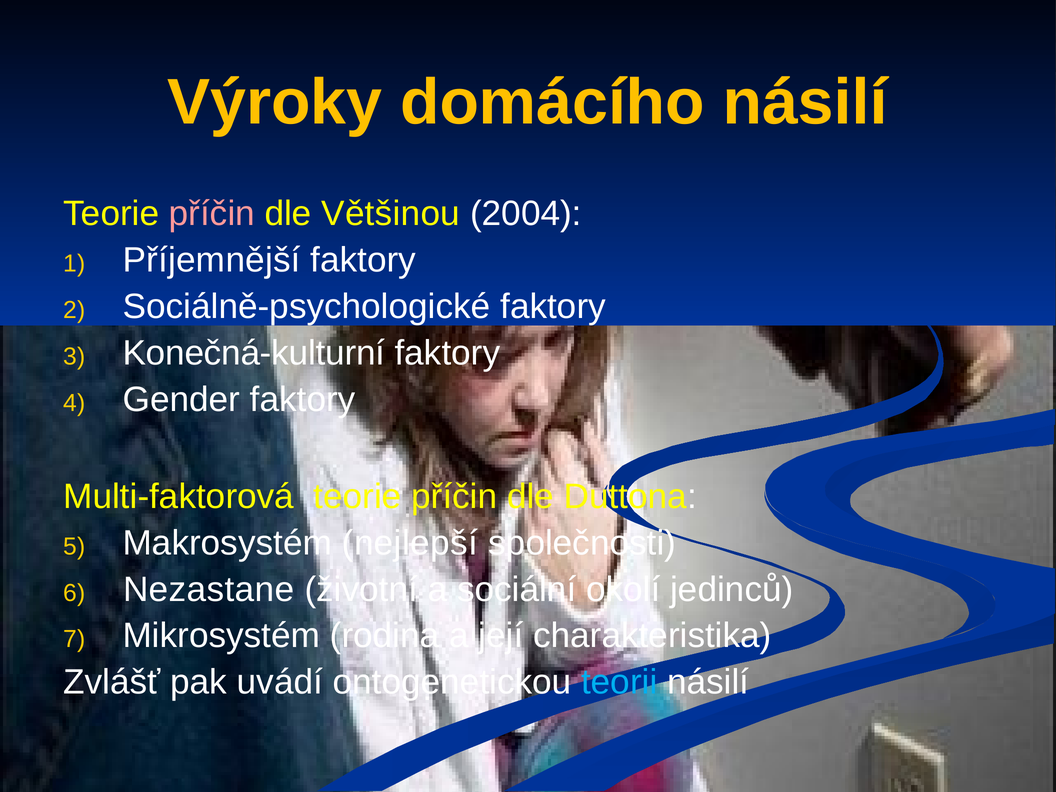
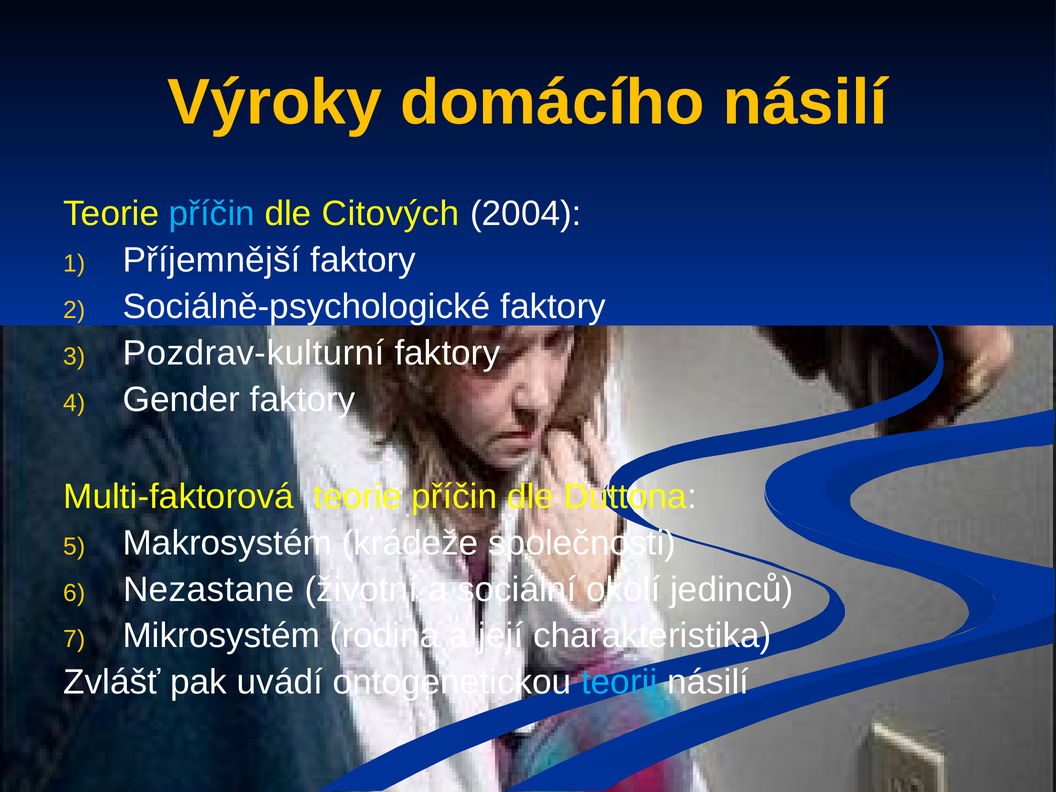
příčin colour: pink -> light blue (212, 214)
Většinou: Většinou -> Citových (391, 214)
Konečná-kulturní: Konečná-kulturní -> Pozdrav-kulturní (254, 353)
nejlepší: nejlepší -> krádeže (410, 543)
